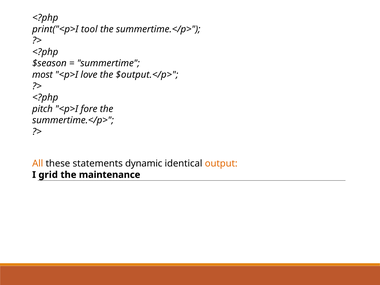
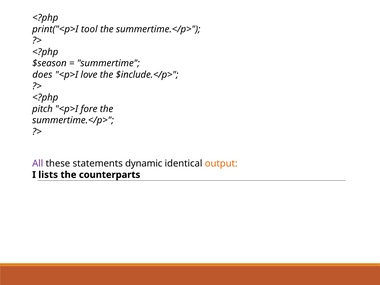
most: most -> does (42, 75)
$output.</p>: $output.</p> -> $include.</p> (147, 75)
All colour: orange -> purple (38, 163)
grid: grid -> lists (48, 175)
maintenance: maintenance -> counterparts (110, 175)
